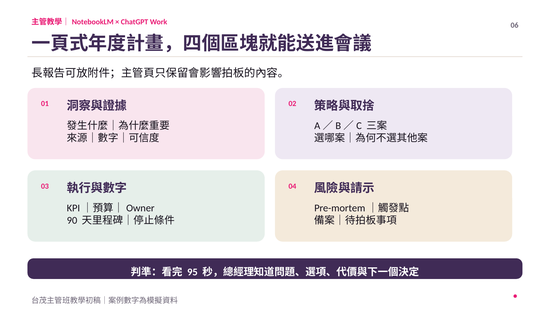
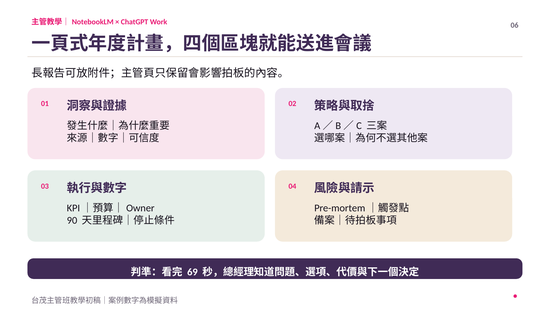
95: 95 -> 69 (192, 272)
